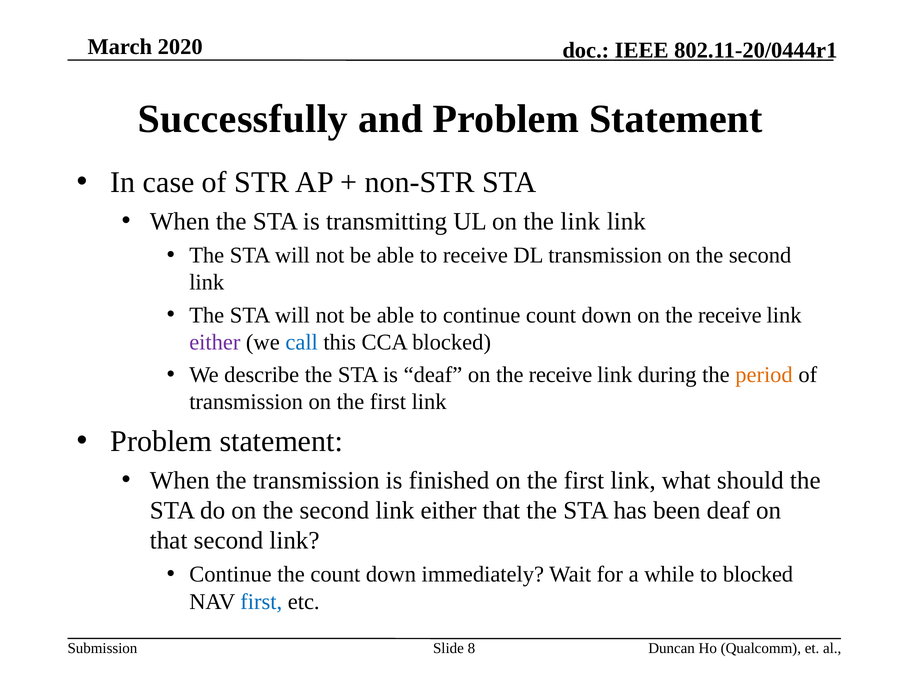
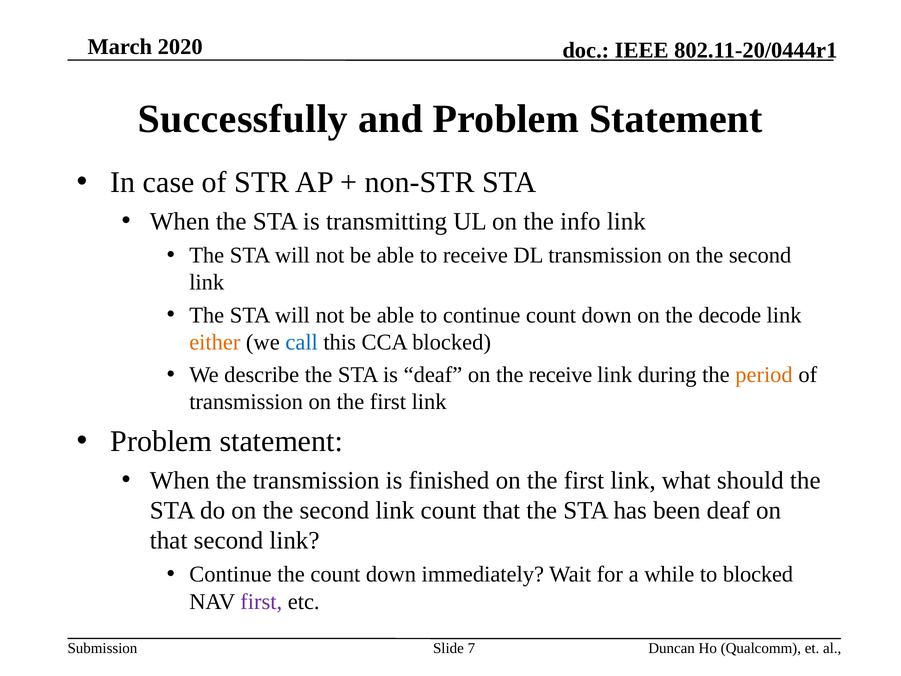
the link: link -> info (580, 221)
down on the receive: receive -> decode (730, 315)
either colour: purple -> orange (215, 342)
second link either: either -> count (448, 510)
first colour: blue -> purple (261, 601)
8: 8 -> 7 (471, 648)
